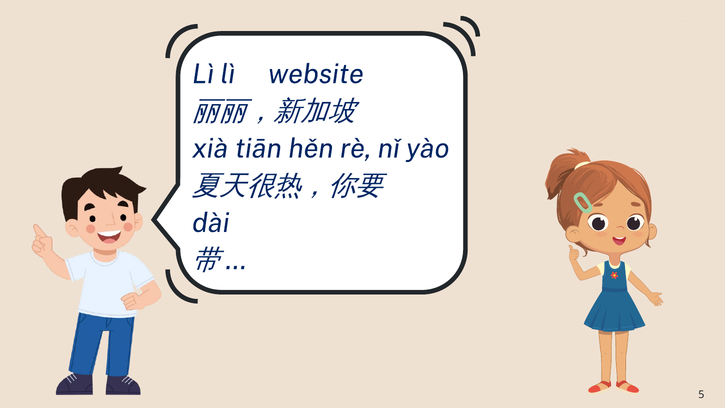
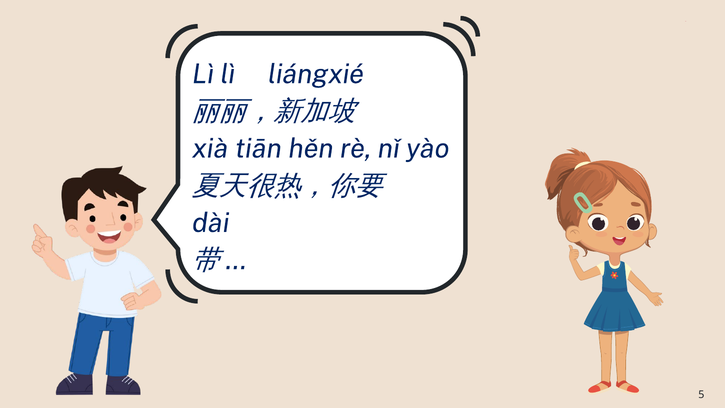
website: website -> liángxié (316, 74)
